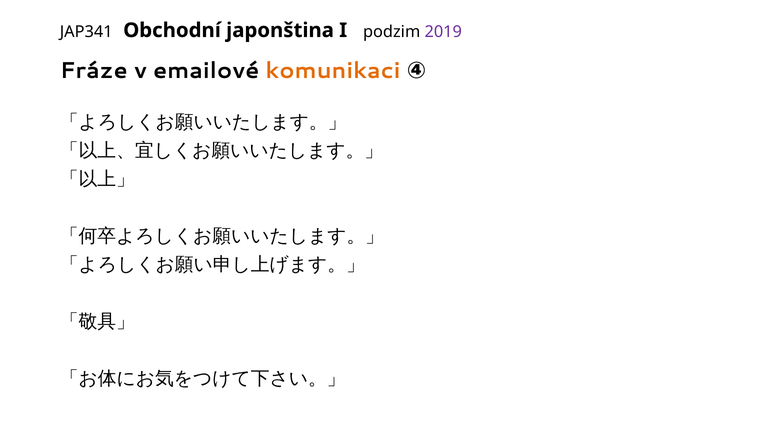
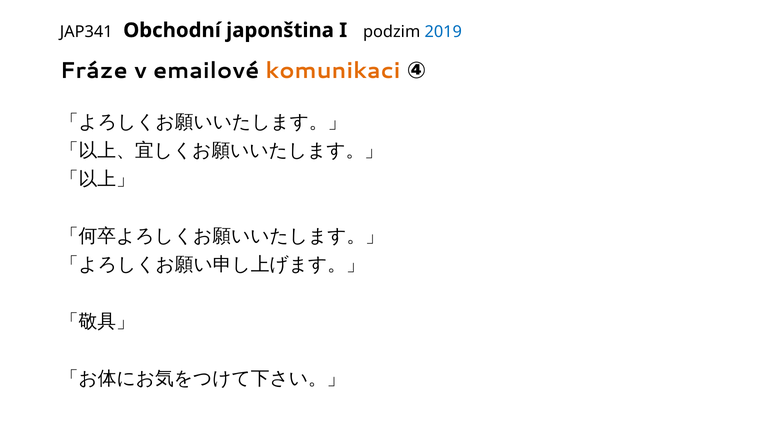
2019 colour: purple -> blue (443, 32)
